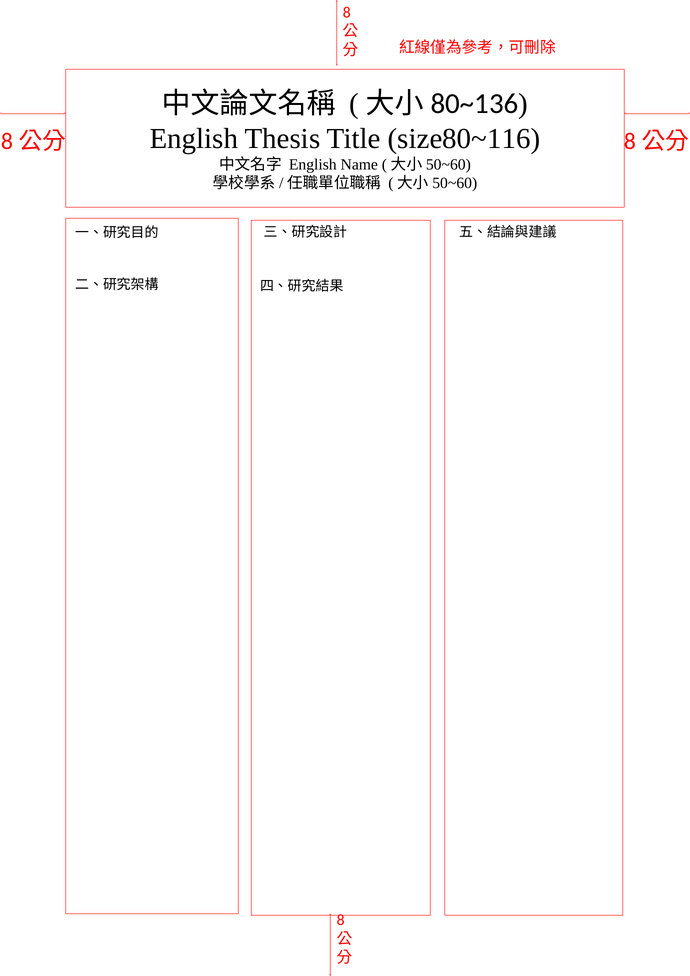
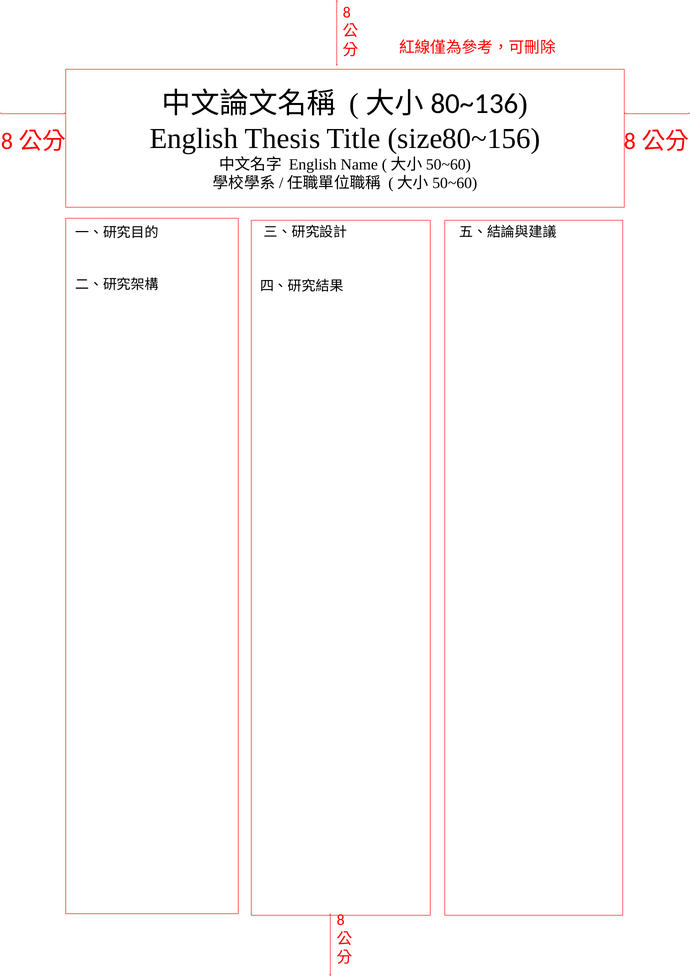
size80~116: size80~116 -> size80~156 (464, 139)
